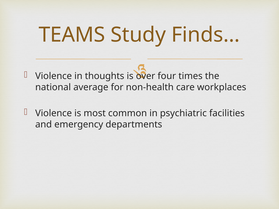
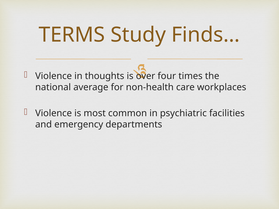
TEAMS: TEAMS -> TERMS (72, 35)
